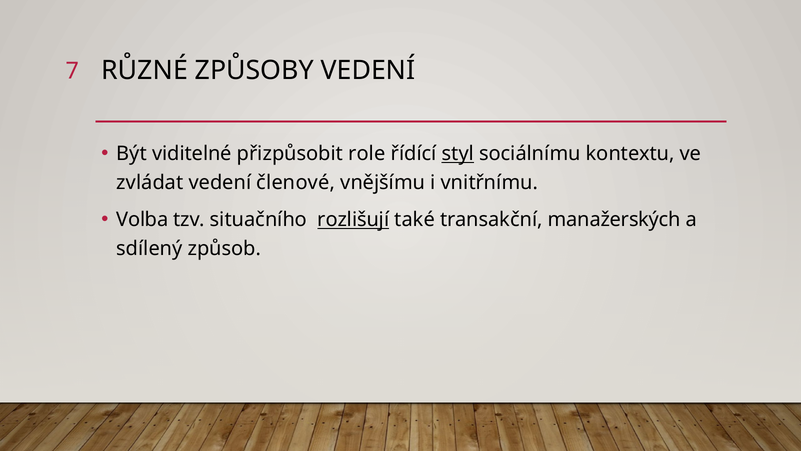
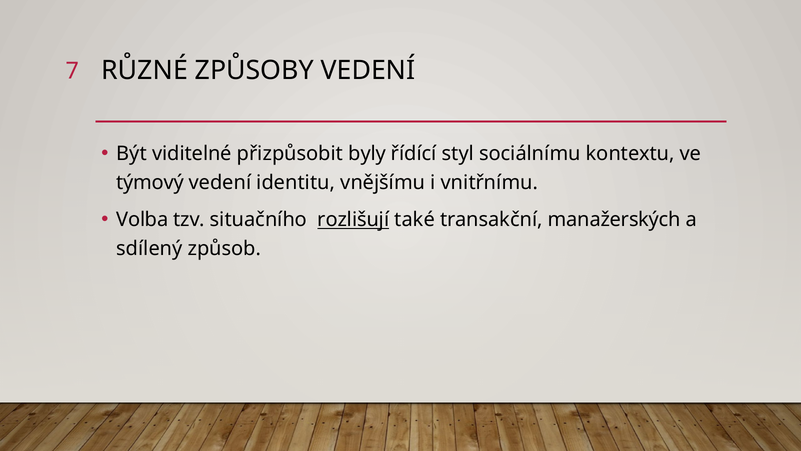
role: role -> byly (367, 154)
styl underline: present -> none (458, 154)
zvládat: zvládat -> týmový (150, 182)
členové: členové -> identitu (296, 182)
